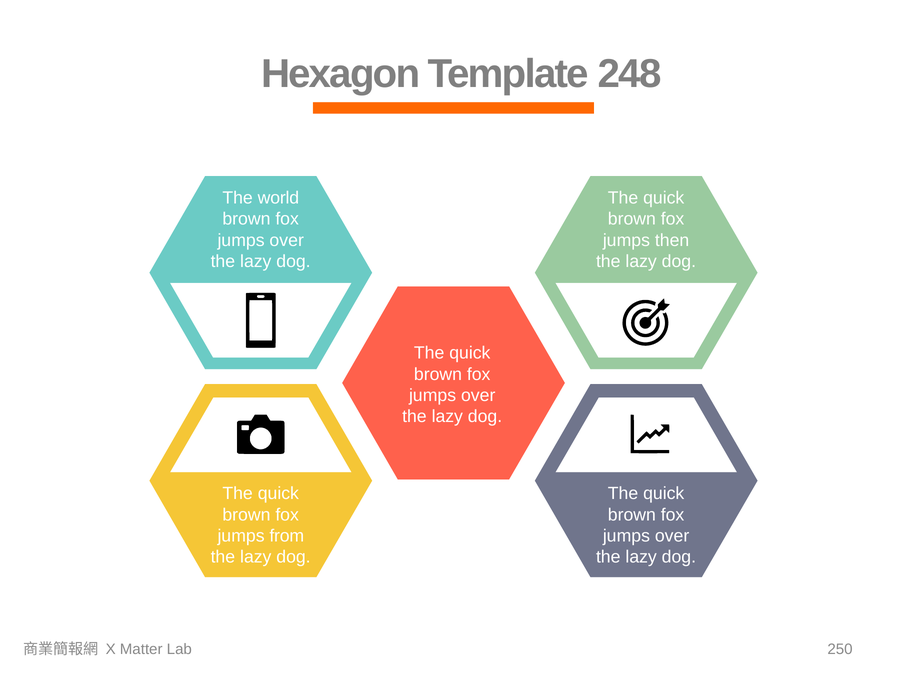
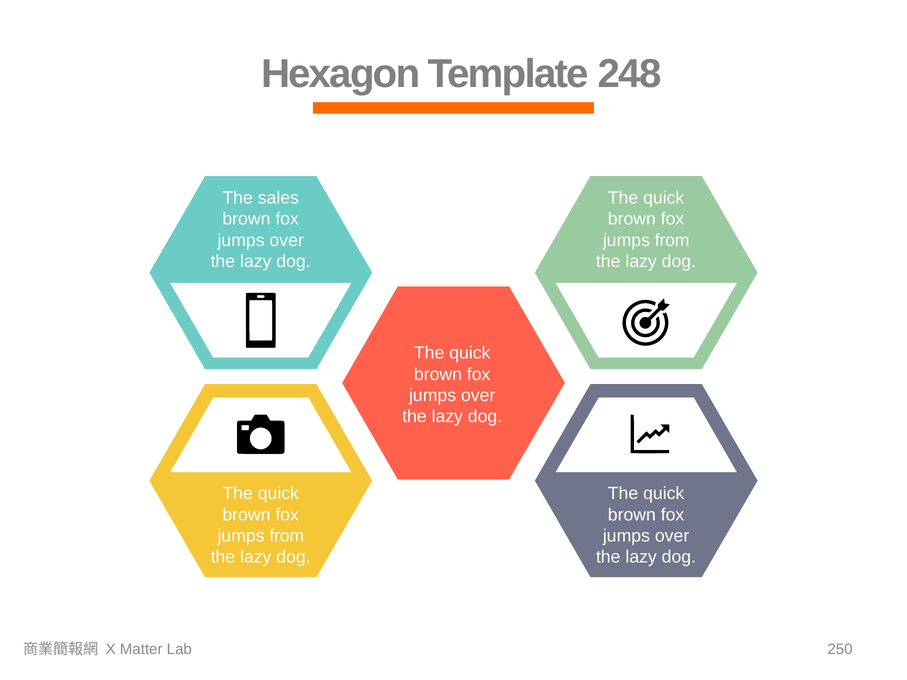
world: world -> sales (278, 198)
then: then -> from (672, 240)
